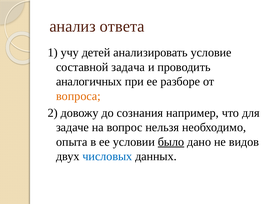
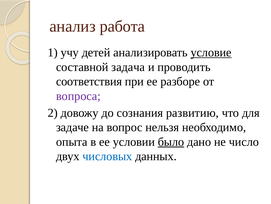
ответа: ответа -> работа (122, 26)
условие underline: none -> present (211, 52)
аналогичных: аналогичных -> соответствия (89, 81)
вопроса colour: orange -> purple (78, 96)
например: например -> развитию (192, 112)
видов: видов -> число (244, 141)
